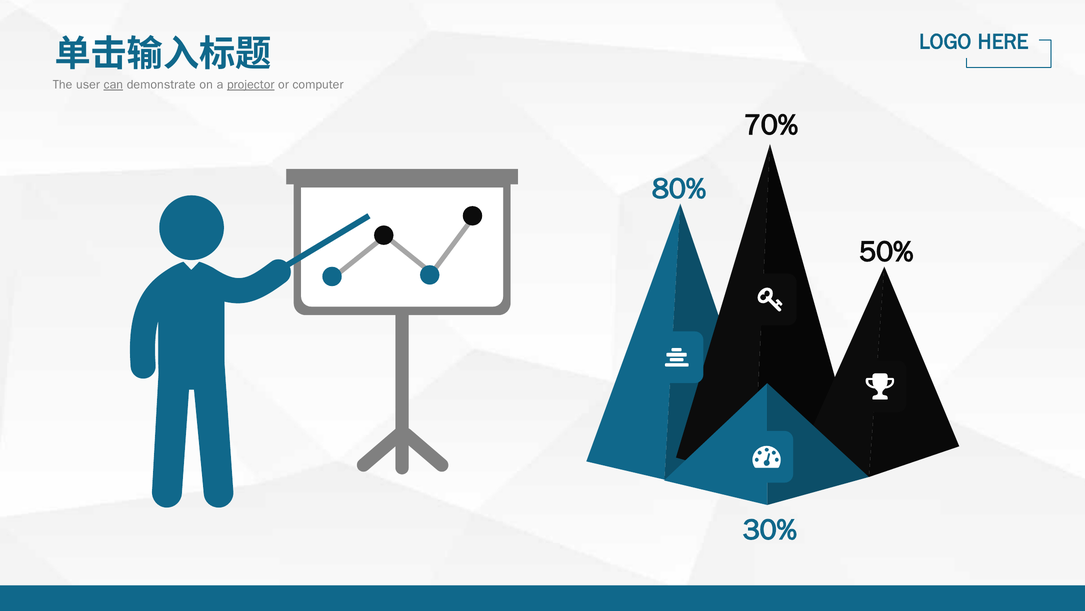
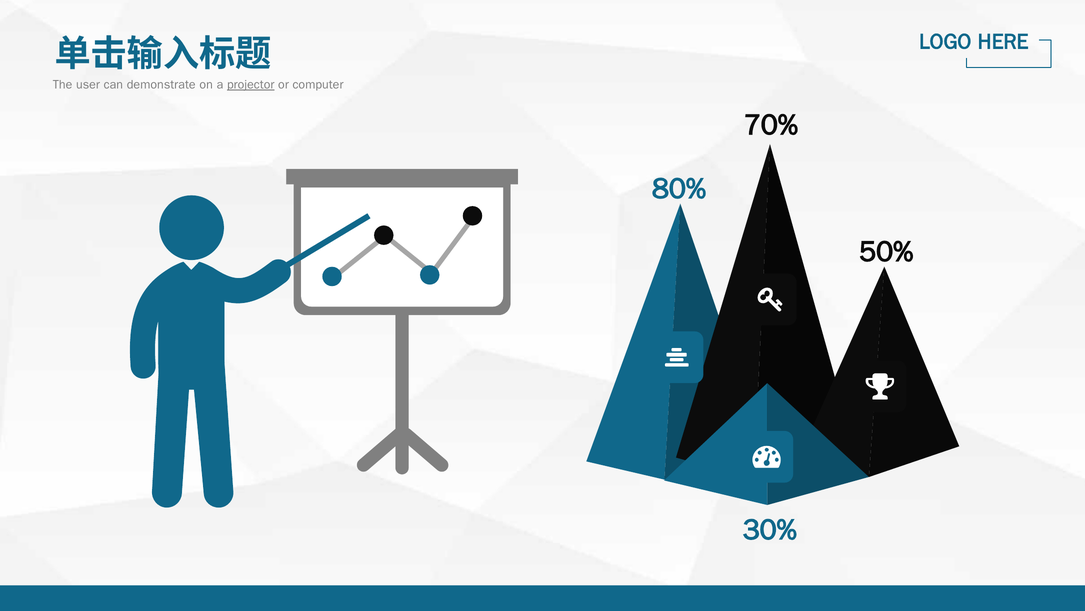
can underline: present -> none (113, 85)
